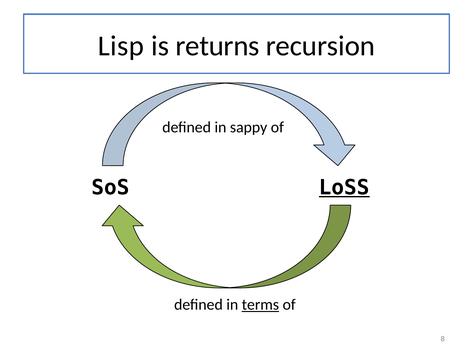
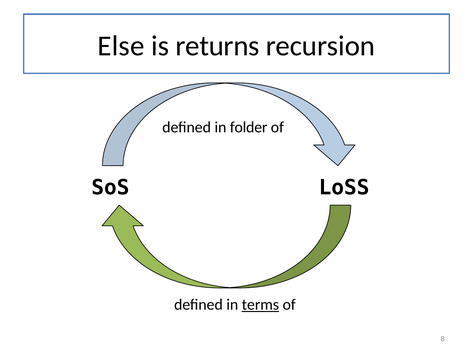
Lisp: Lisp -> Else (121, 46)
sappy: sappy -> folder (249, 127)
LoSS underline: present -> none (344, 188)
